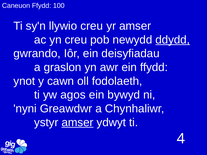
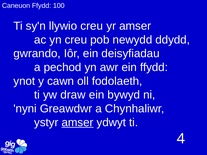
ddydd underline: present -> none (173, 40)
graslon: graslon -> pechod (63, 67)
agos: agos -> draw (73, 95)
